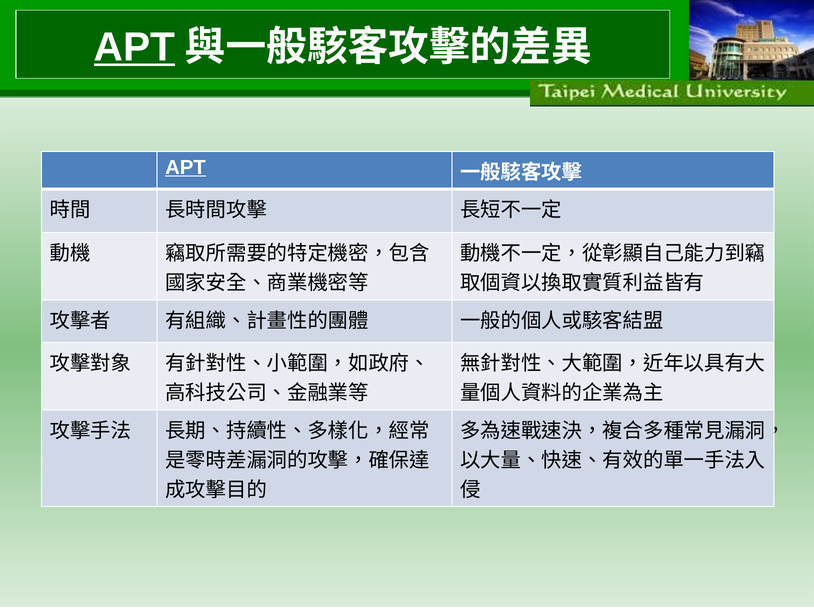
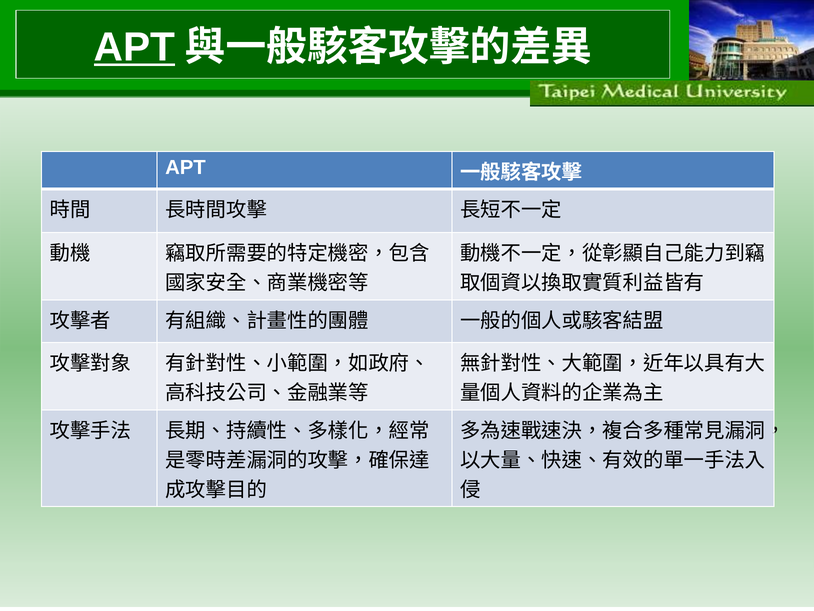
APT underline: present -> none (185, 167)
